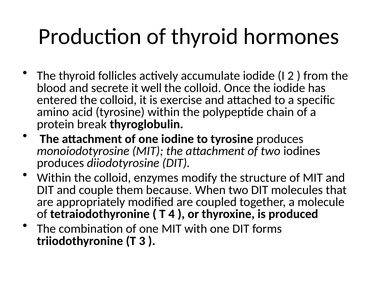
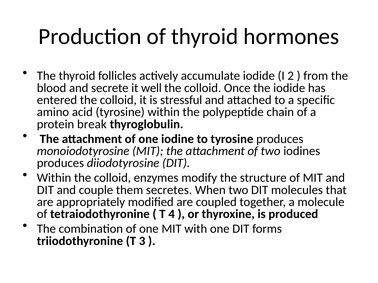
exercise: exercise -> stressful (181, 100)
because: because -> secretes (169, 190)
